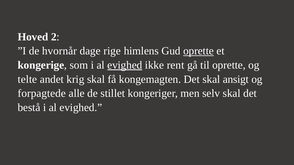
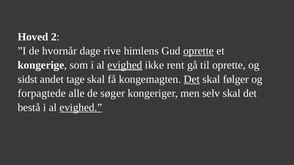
rige: rige -> rive (112, 51)
telte: telte -> sidst (28, 79)
krig: krig -> tage (76, 79)
Det underline: none -> present (192, 79)
ansigt: ansigt -> følger (236, 79)
stillet: stillet -> søger (113, 94)
evighed underline: none -> present (81, 108)
